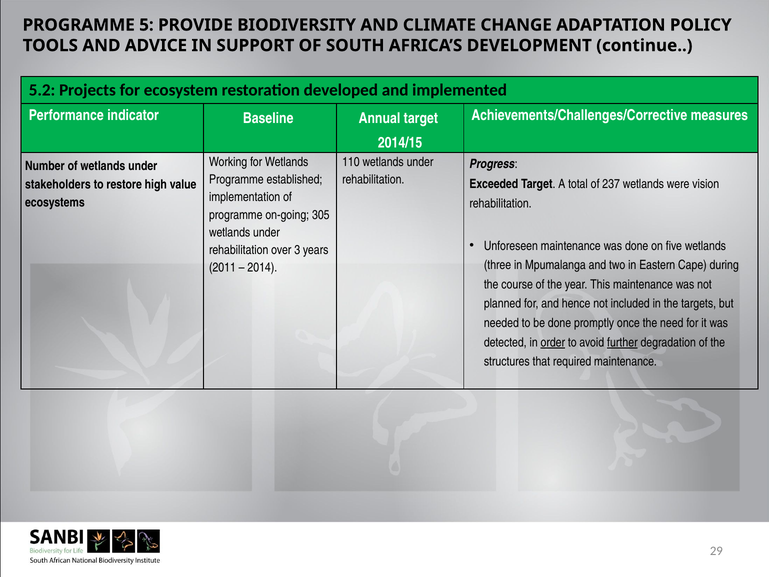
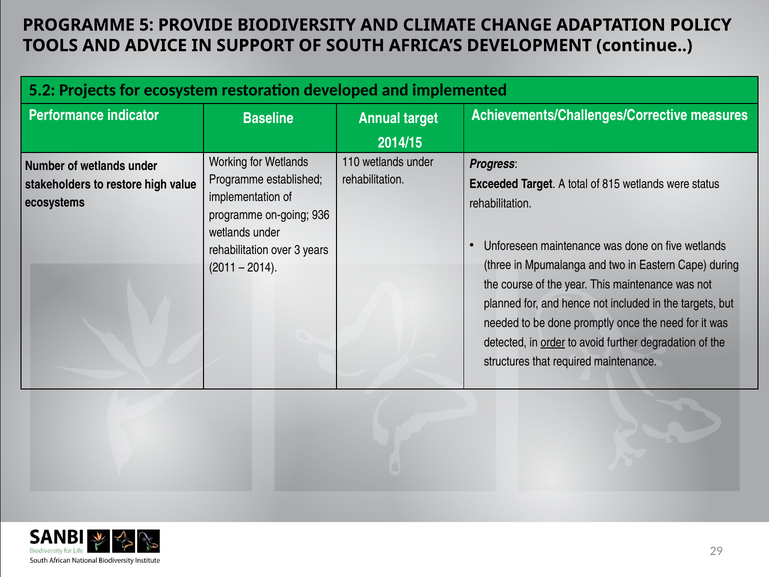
237: 237 -> 815 (611, 184)
vision: vision -> status (706, 184)
305: 305 -> 936 (321, 215)
further underline: present -> none (622, 342)
